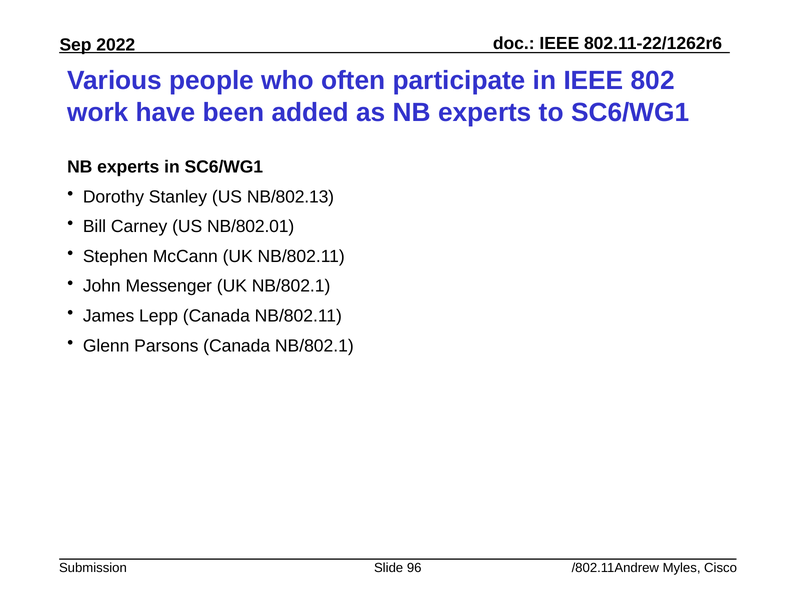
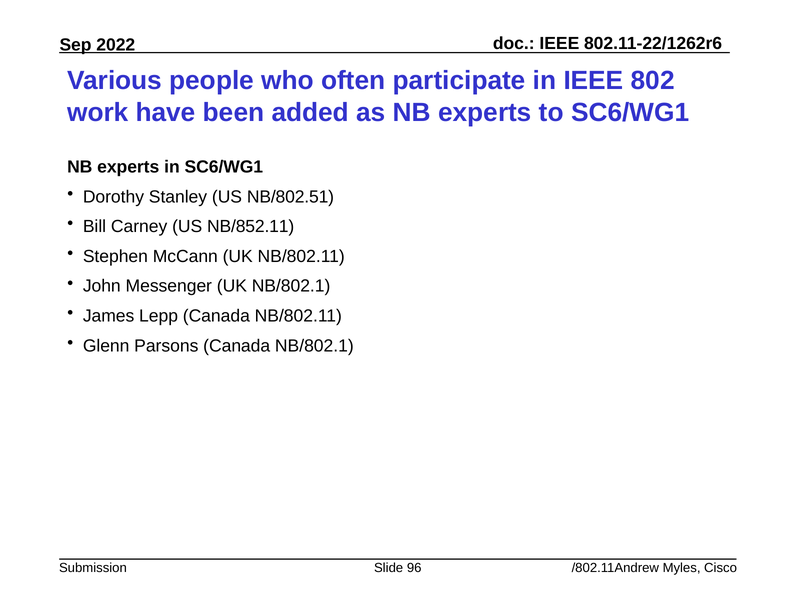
NB/802.13: NB/802.13 -> NB/802.51 (290, 197)
NB/802.01: NB/802.01 -> NB/852.11 (251, 227)
